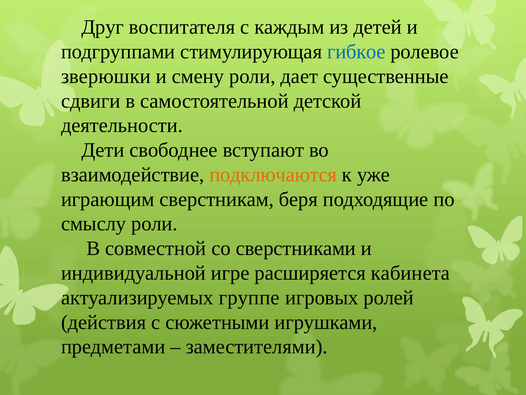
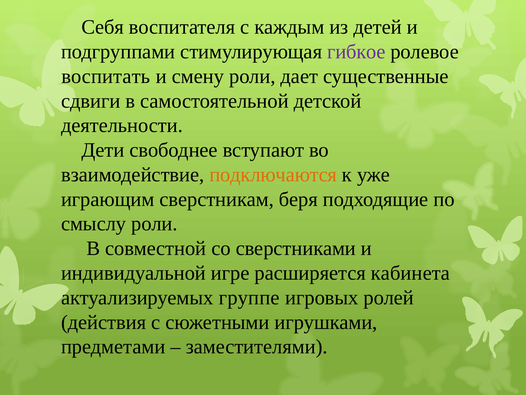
Друг: Друг -> Себя (103, 27)
гибкое colour: blue -> purple (356, 52)
зверюшки: зверюшки -> воспитать (106, 76)
